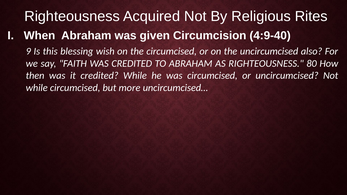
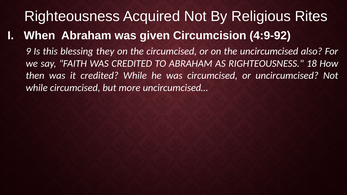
4:9-40: 4:9-40 -> 4:9-92 (270, 36)
wish: wish -> they (105, 51)
80: 80 -> 18 (312, 64)
